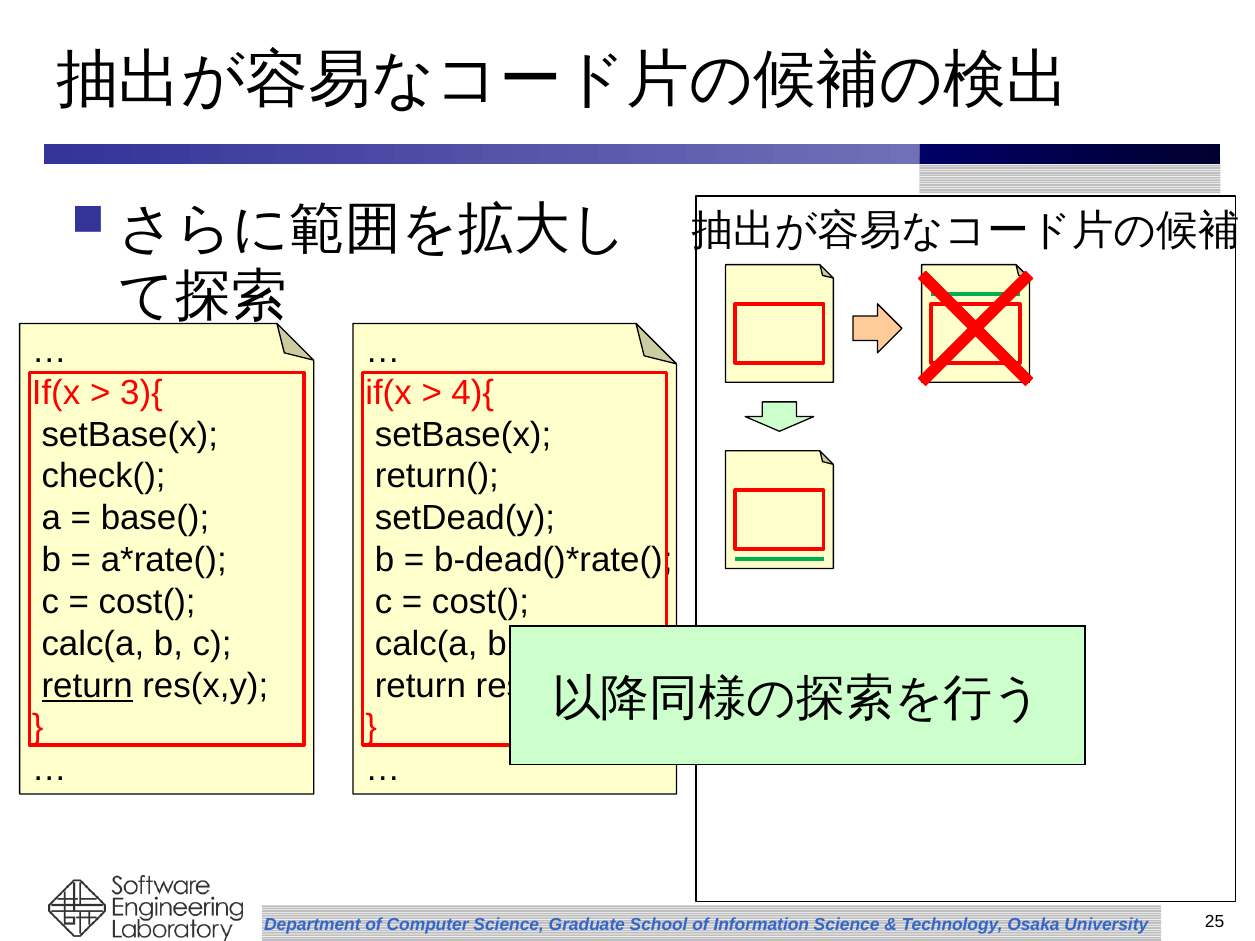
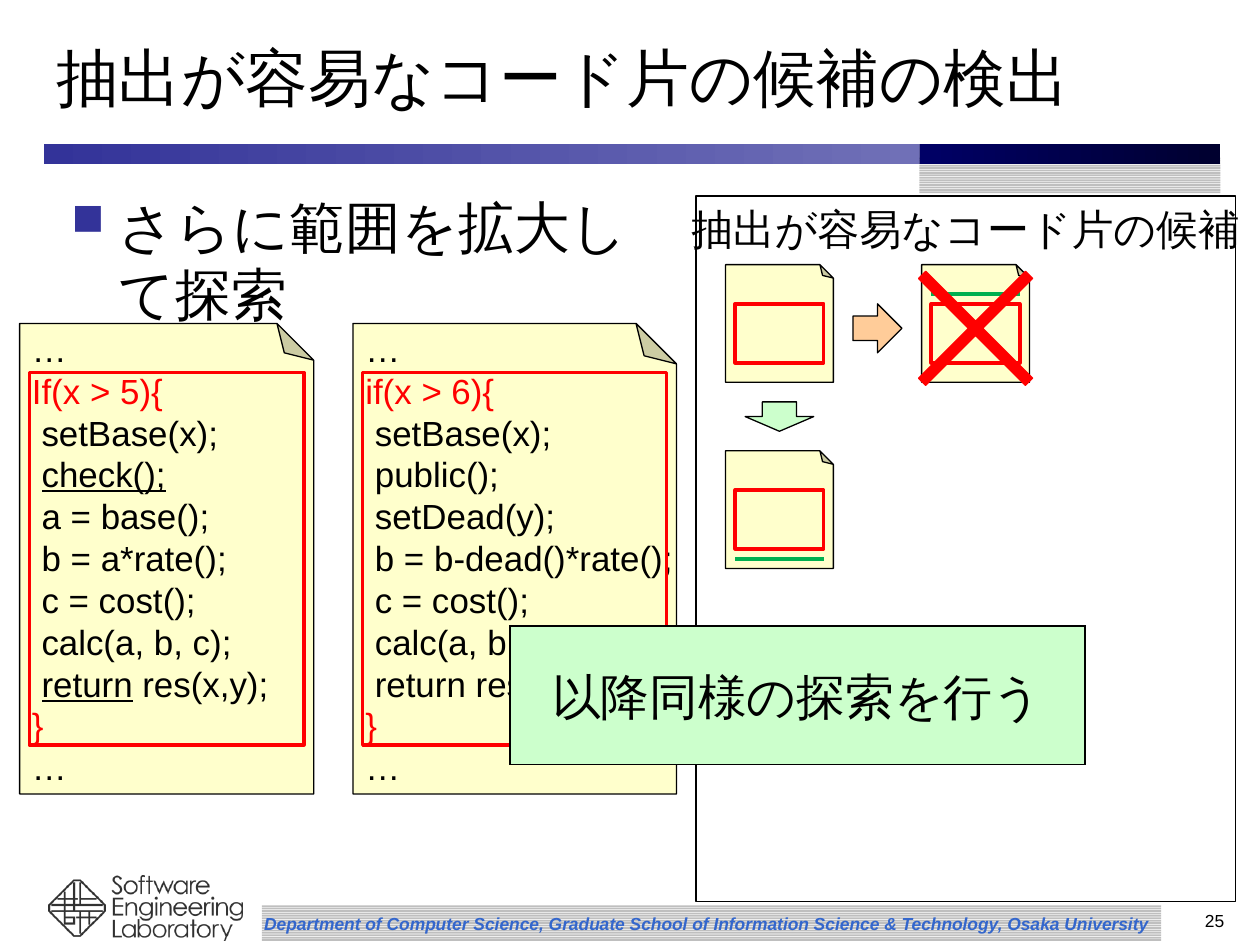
3){: 3){ -> 5){ (141, 393)
4){: 4){ -> 6){ (473, 393)
check( underline: none -> present (104, 477)
return(: return( -> public( (437, 477)
